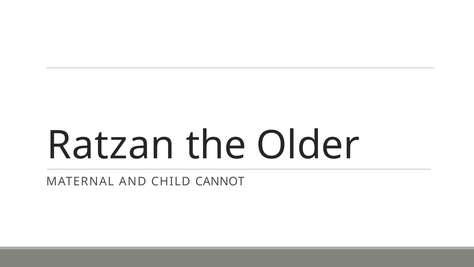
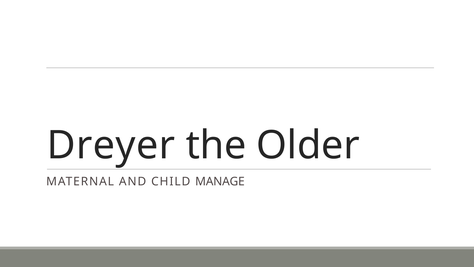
Ratzan: Ratzan -> Dreyer (111, 145)
CANNOT: CANNOT -> MANAGE (220, 181)
